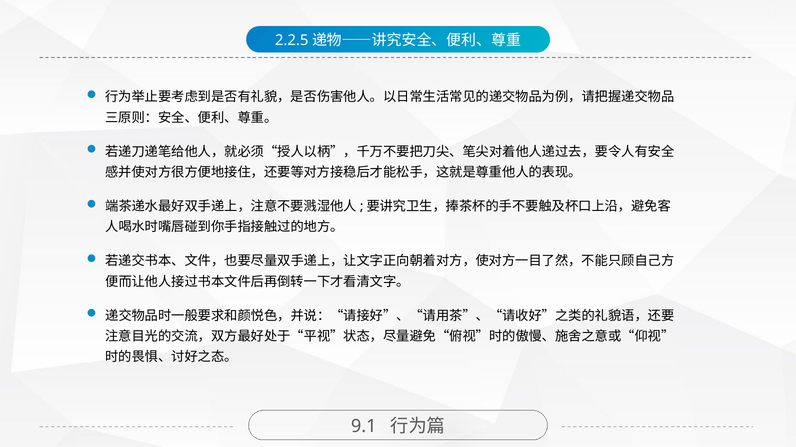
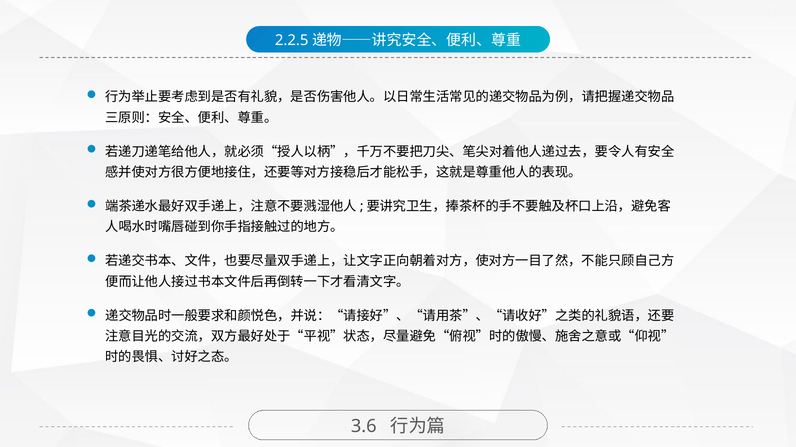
9.1: 9.1 -> 3.6 (364, 427)
